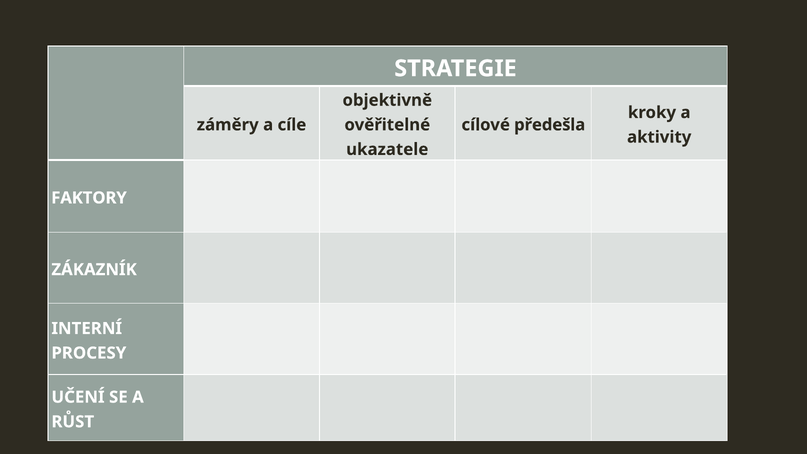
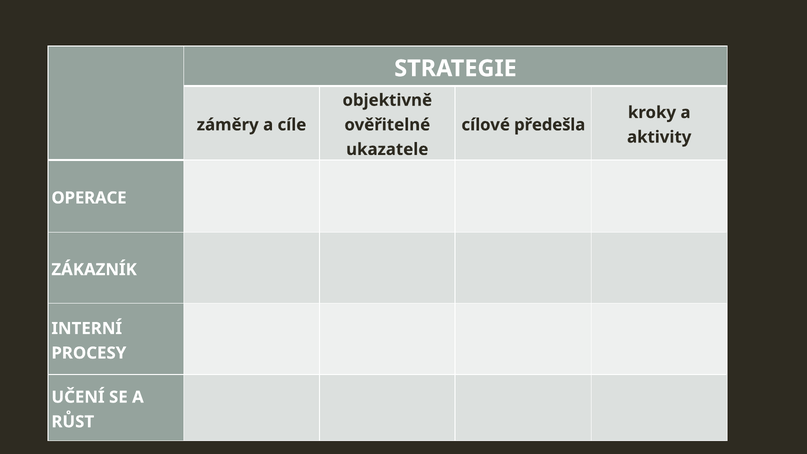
FAKTORY: FAKTORY -> OPERACE (89, 198)
